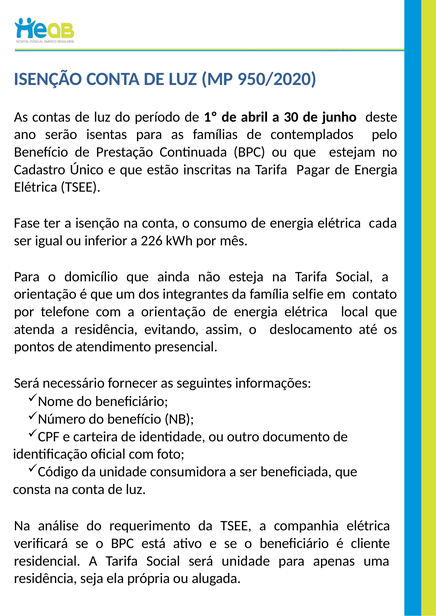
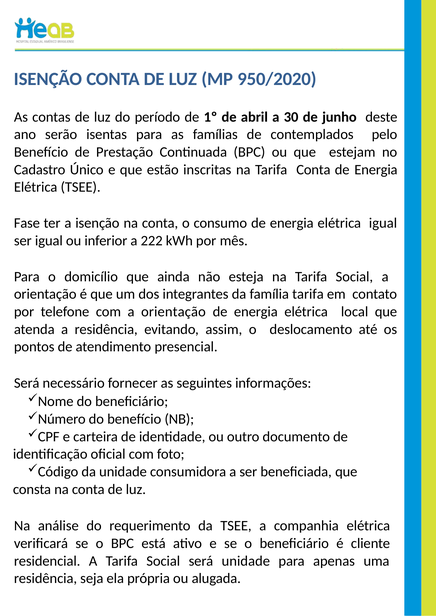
Tarifa Pagar: Pagar -> Conta (313, 170)
elétrica cada: cada -> igual (383, 223)
226: 226 -> 222 (152, 241)
família selfie: selfie -> tarifa (308, 295)
